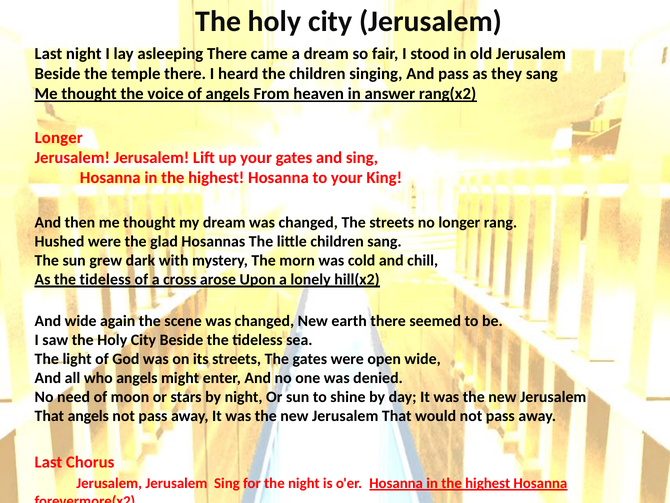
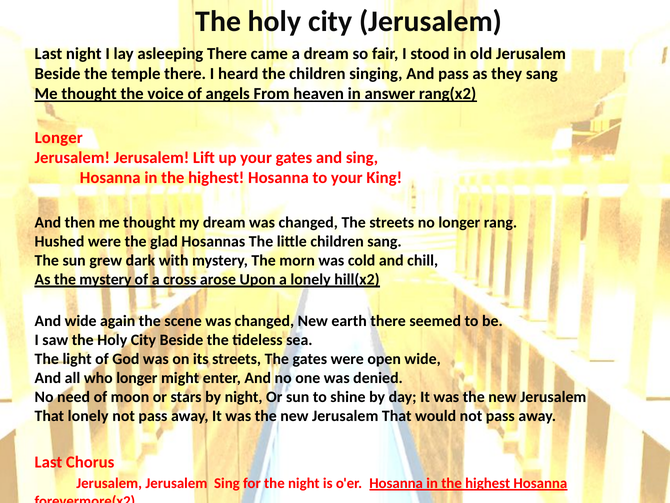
As the tideless: tideless -> mystery (105, 279)
who angels: angels -> longer (137, 378)
That angels: angels -> lonely (88, 416)
